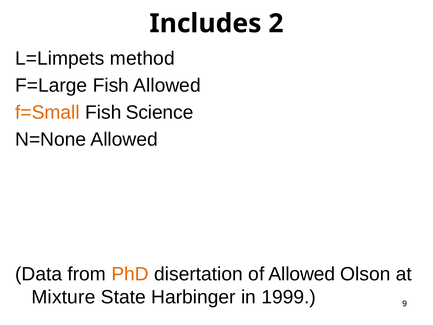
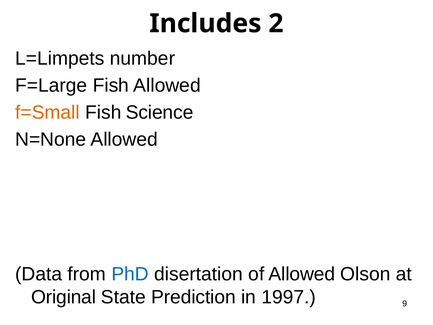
method: method -> number (142, 58)
PhD colour: orange -> blue (130, 274)
Mixture: Mixture -> Original (64, 297)
Harbinger: Harbinger -> Prediction (193, 297)
1999: 1999 -> 1997 (289, 297)
